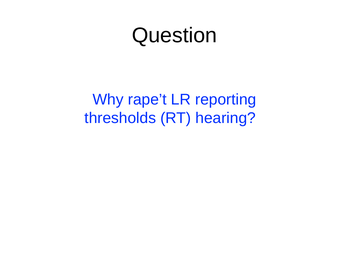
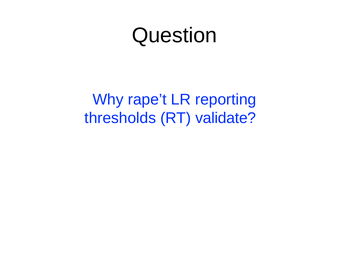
hearing: hearing -> validate (226, 118)
